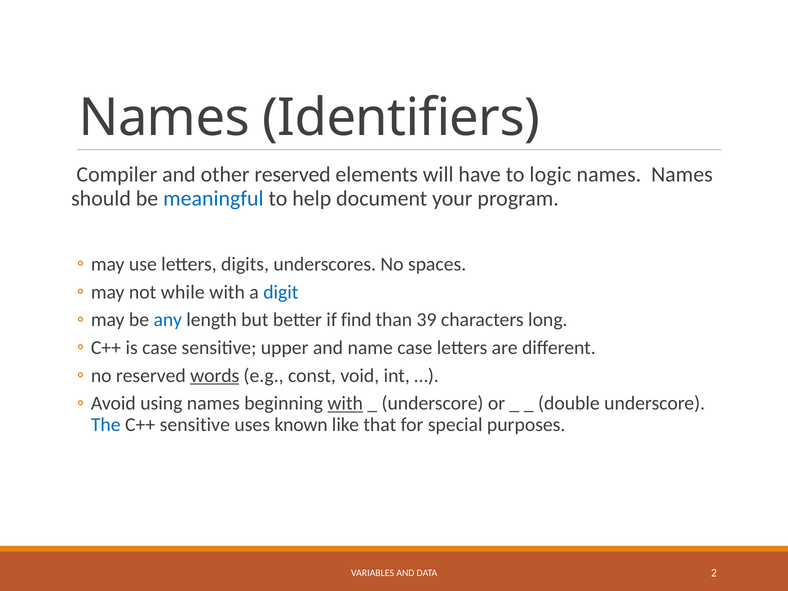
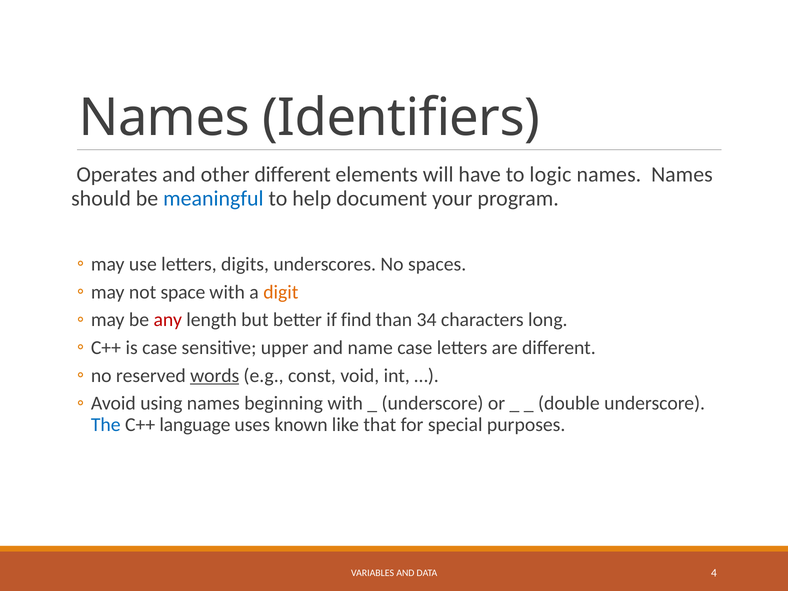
Compiler: Compiler -> Operates (117, 175)
other reserved: reserved -> different (293, 175)
while: while -> space (183, 292)
digit colour: blue -> orange (281, 292)
any colour: blue -> red (168, 320)
39: 39 -> 34 (427, 320)
with underline: present -> none (345, 403)
C++ sensitive: sensitive -> language (195, 425)
2: 2 -> 4 (714, 573)
